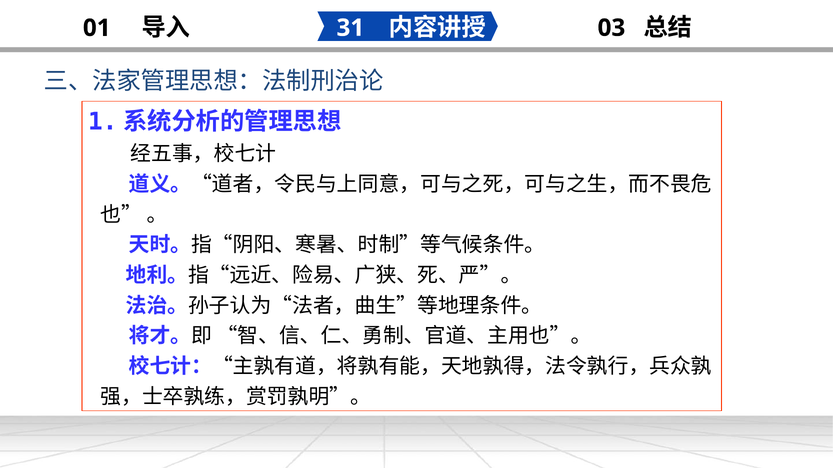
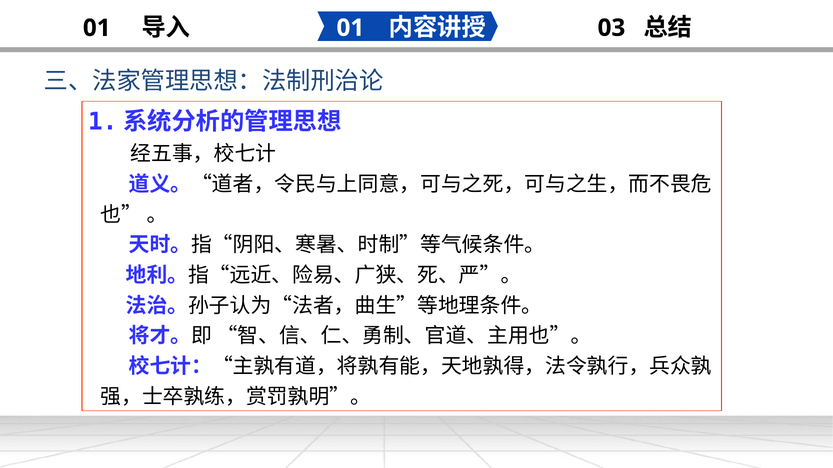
31: 31 -> 01 (350, 28)
